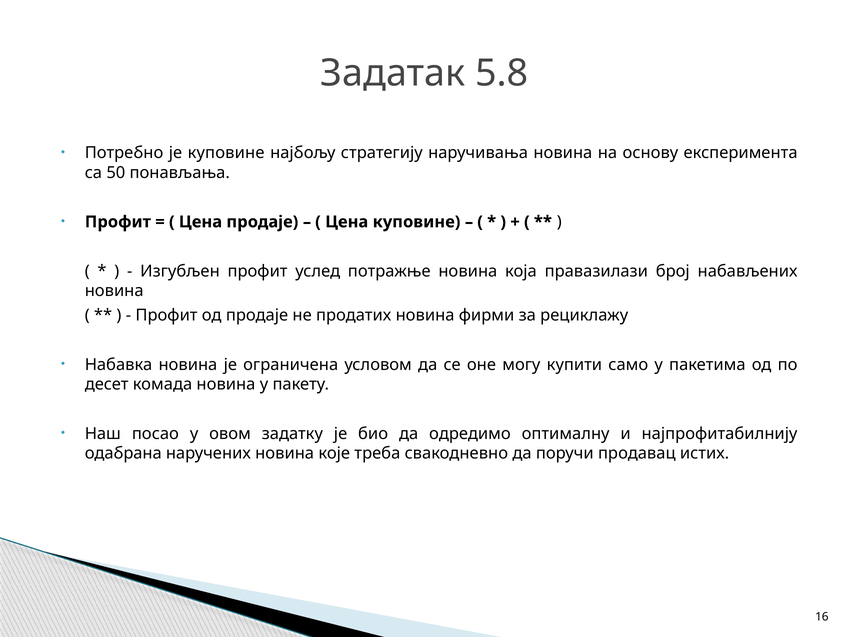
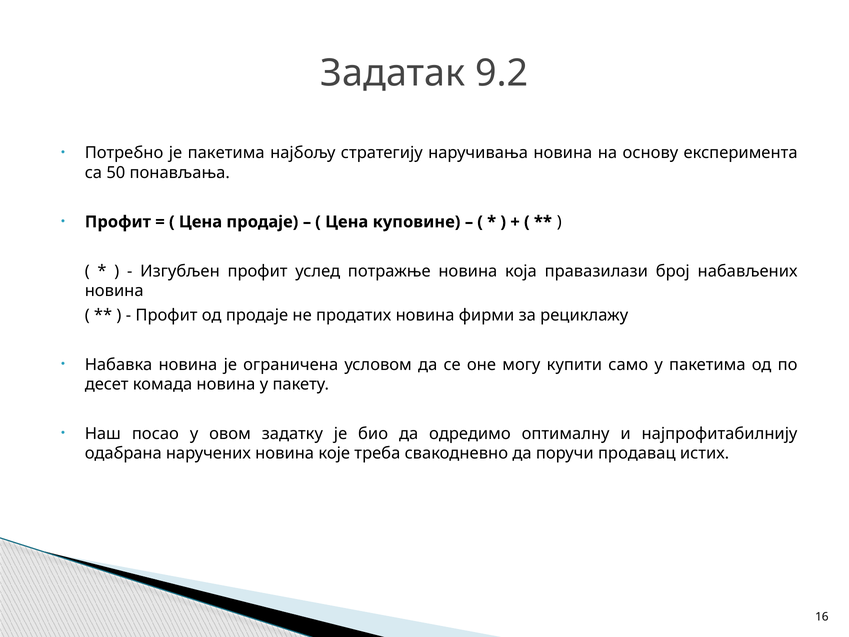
5.8: 5.8 -> 9.2 (502, 73)
је куповине: куповине -> пакетима (226, 153)
